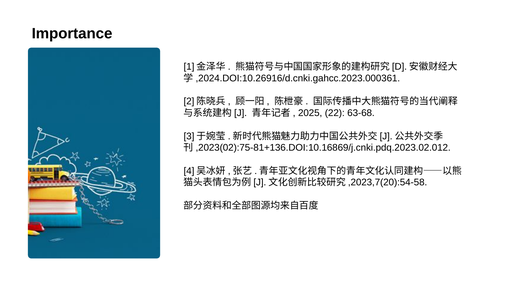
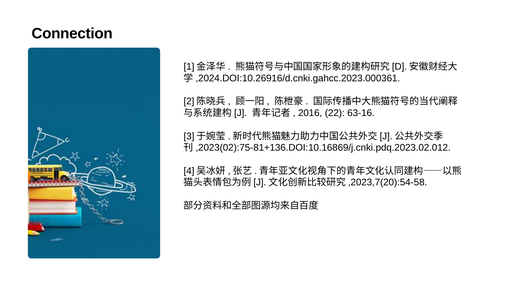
Importance: Importance -> Connection (72, 33)
2025: 2025 -> 2016 (310, 113)
63-68: 63-68 -> 63-16 (361, 113)
